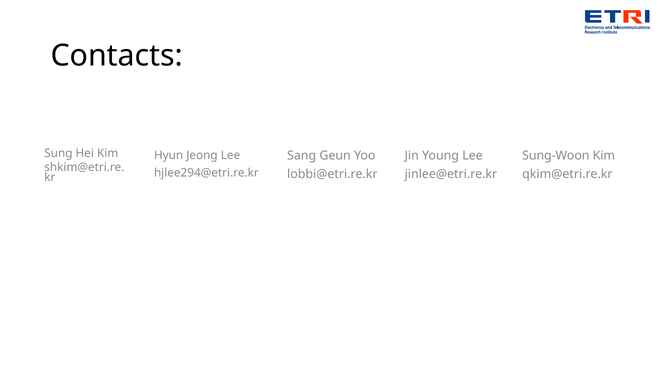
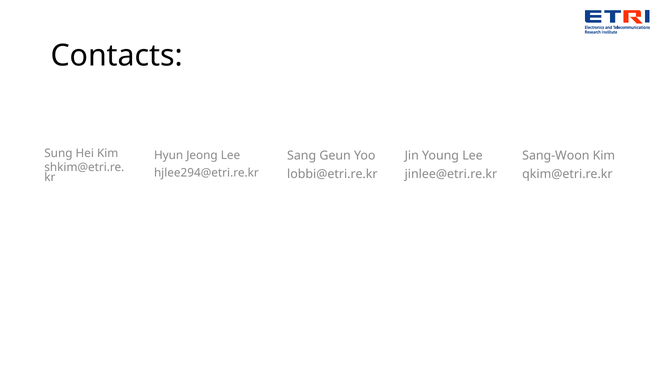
Sung-Woon: Sung-Woon -> Sang-Woon (556, 156)
